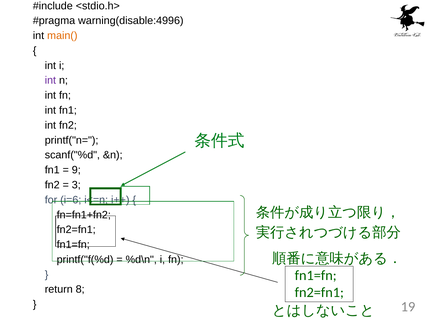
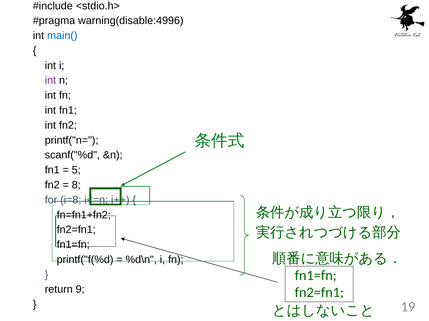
main( colour: orange -> blue (62, 36)
9: 9 -> 5 (76, 170)
3: 3 -> 8 (76, 185)
i=6: i=6 -> i=8 (71, 200)
8: 8 -> 9 (80, 290)
